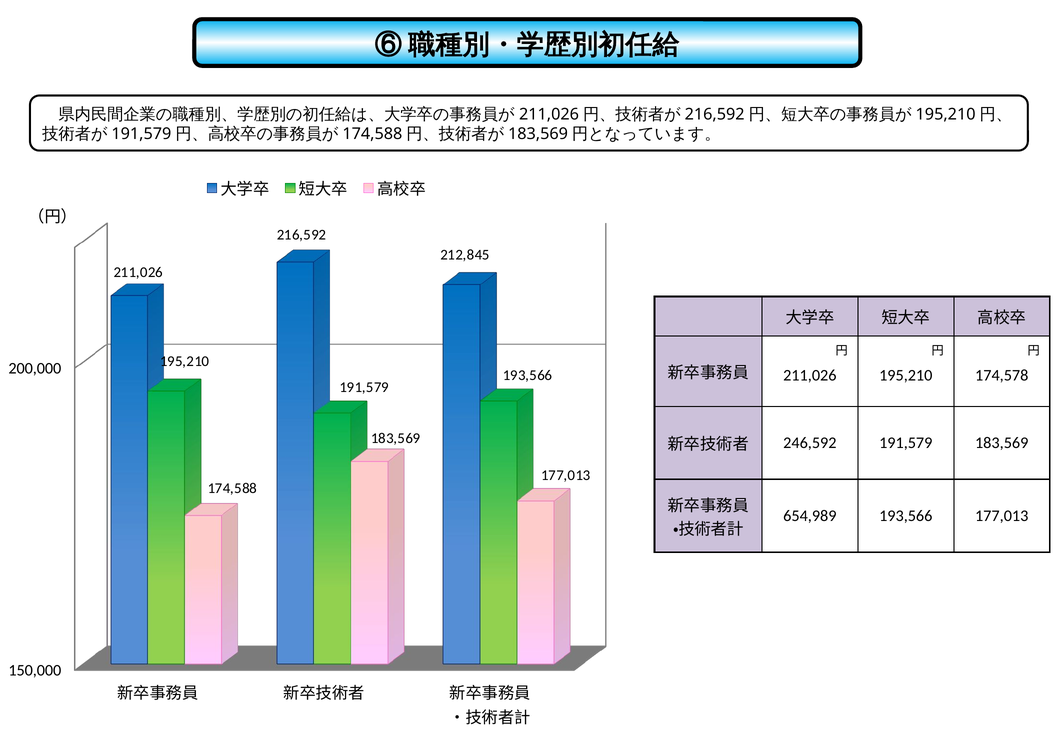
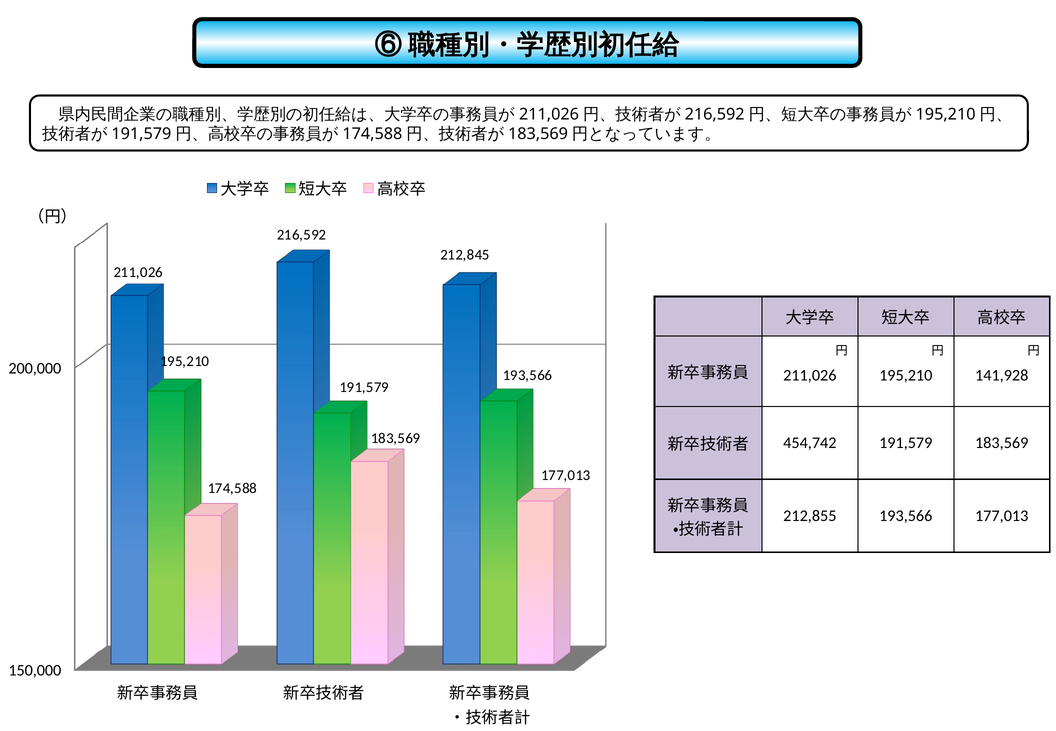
174,578: 174,578 -> 141,928 (1002, 375)
246,592: 246,592 -> 454,742 (810, 443)
654,989: 654,989 -> 212,855 (810, 516)
